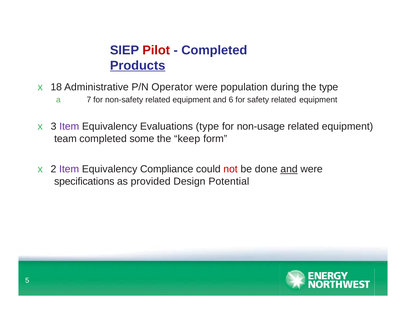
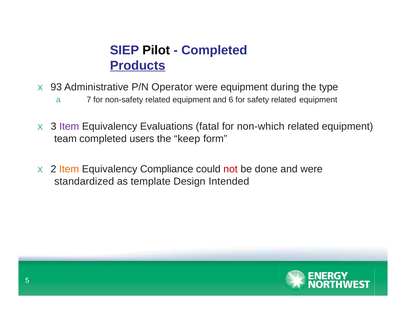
Pilot colour: red -> black (156, 50)
18: 18 -> 93 (56, 87)
were population: population -> equipment (244, 87)
Evaluations type: type -> fatal (207, 126)
non-usage: non-usage -> non-which (261, 126)
some: some -> users (142, 139)
Item colour: purple -> orange (69, 169)
and underline: present -> none (289, 169)
specifications: specifications -> standardized (84, 181)
provided: provided -> template (151, 181)
Potential: Potential -> Intended (229, 181)
